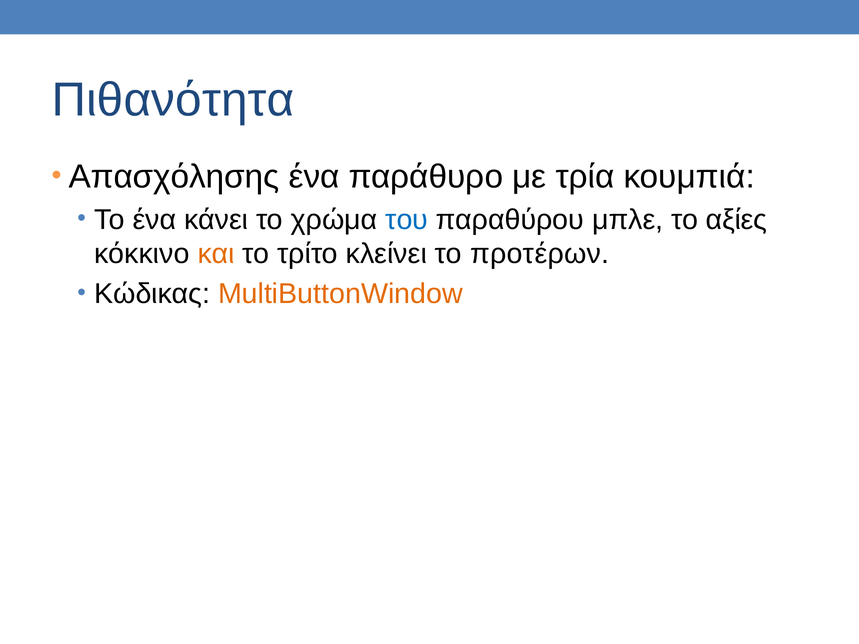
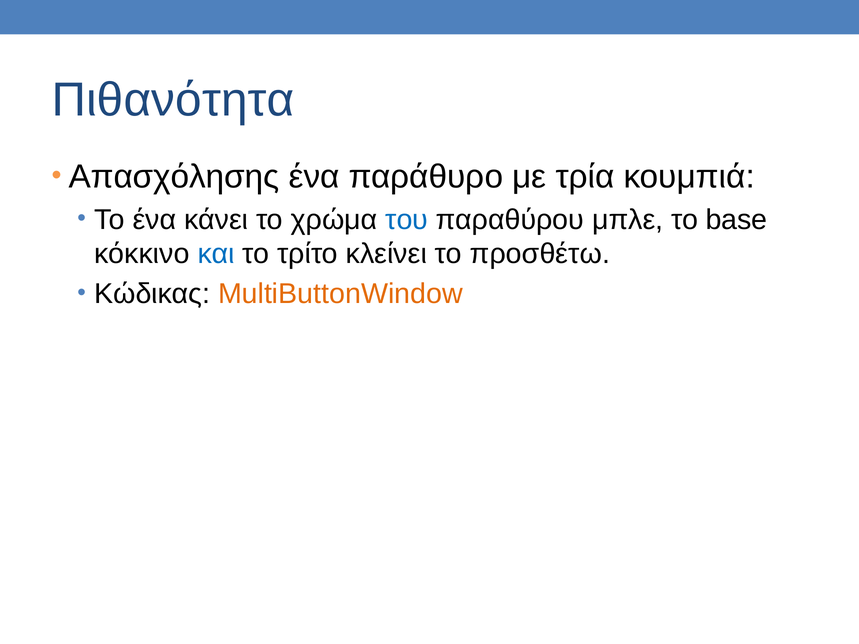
αξίες: αξίες -> base (736, 220)
και colour: orange -> blue (216, 254)
προτέρων: προτέρων -> προσθέτω (540, 254)
